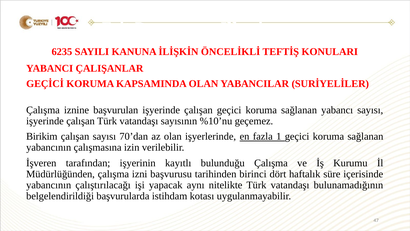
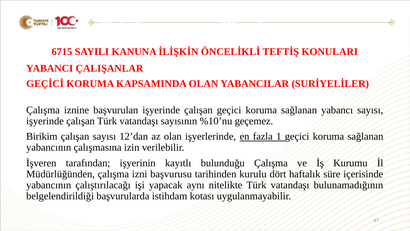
6235: 6235 -> 6715 (62, 52)
70’dan: 70’dan -> 12’dan (134, 136)
birinci: birinci -> kurulu (253, 174)
